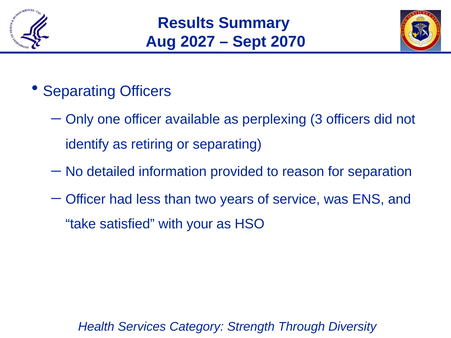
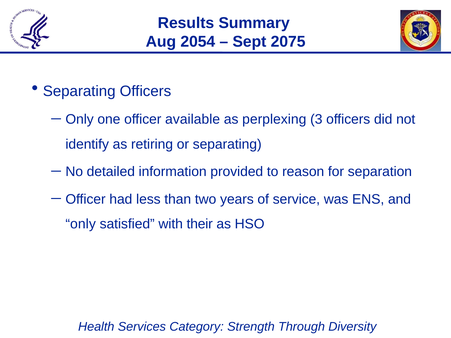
2027: 2027 -> 2054 (198, 42)
2070: 2070 -> 2075 (288, 42)
take: take -> only (81, 224)
your: your -> their (200, 224)
